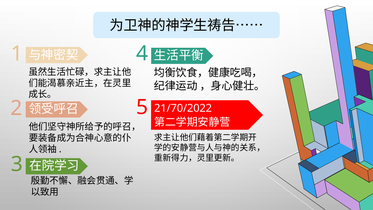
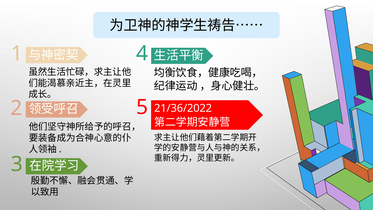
21/70/2022: 21/70/2022 -> 21/36/2022 (183, 108)
